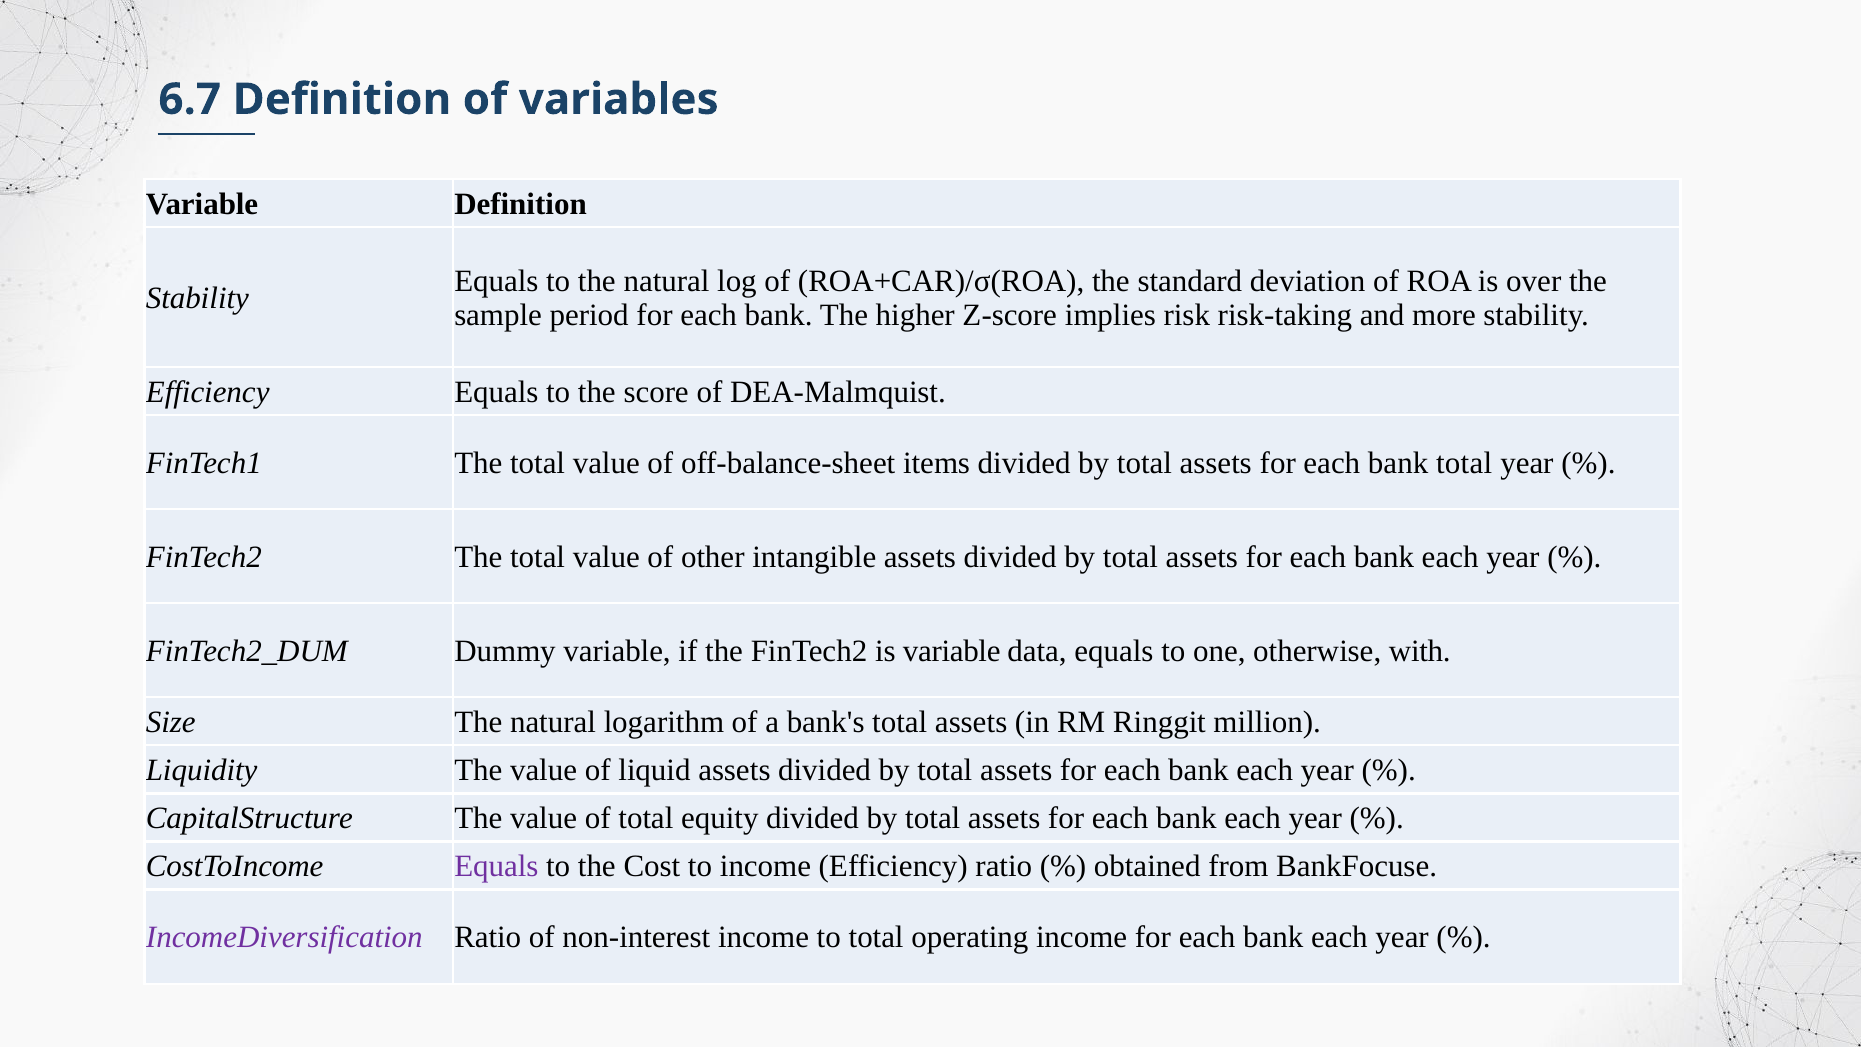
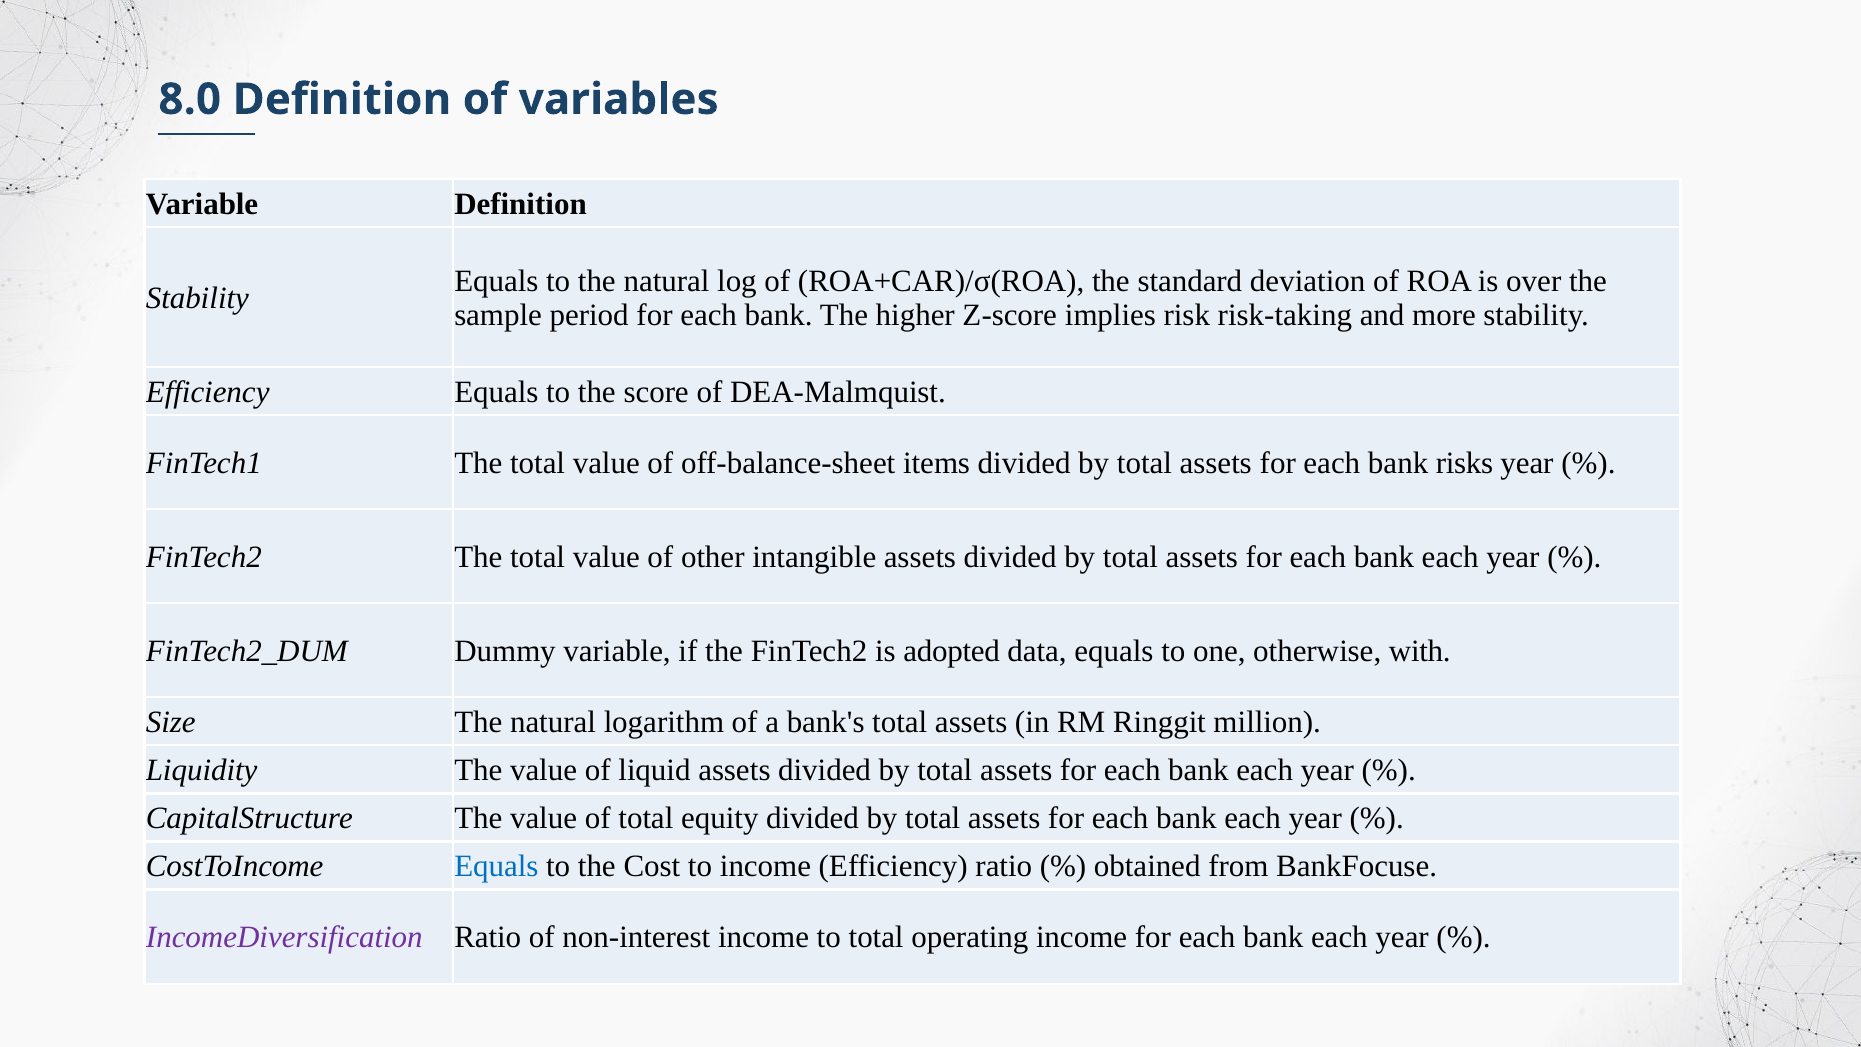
6.7: 6.7 -> 8.0 (190, 99)
bank total: total -> risks (1464, 463)
is variable: variable -> adopted (952, 651)
Equals colour: purple -> blue (496, 866)
